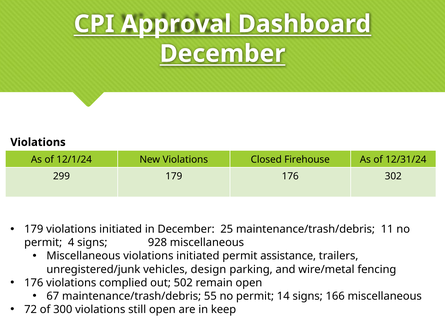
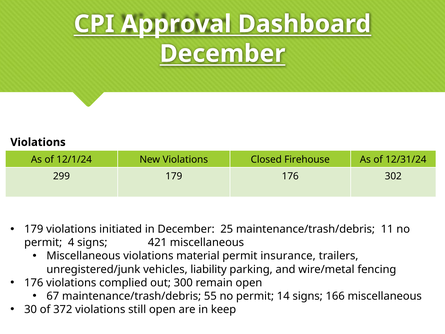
928: 928 -> 421 (157, 242)
Miscellaneous violations initiated: initiated -> material (198, 256)
assistance: assistance -> insurance (288, 256)
design: design -> liability (209, 269)
502: 502 -> 300 (183, 282)
72: 72 -> 30 (31, 309)
300: 300 -> 372 (63, 309)
